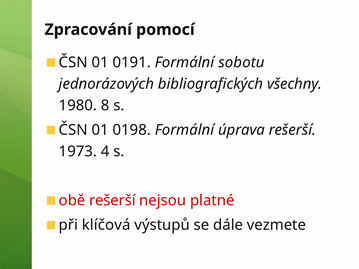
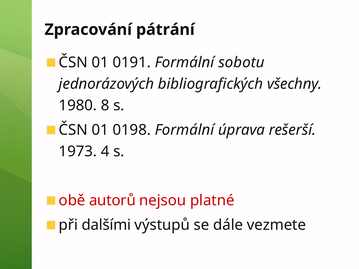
pomocí: pomocí -> pátrání (165, 30)
obě rešerší: rešerší -> autorů (112, 201)
klíčová: klíčová -> dalšími (106, 225)
